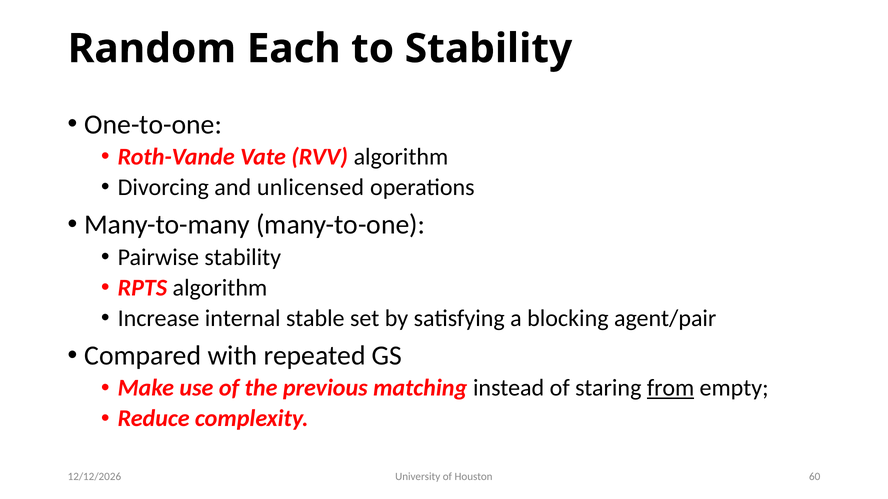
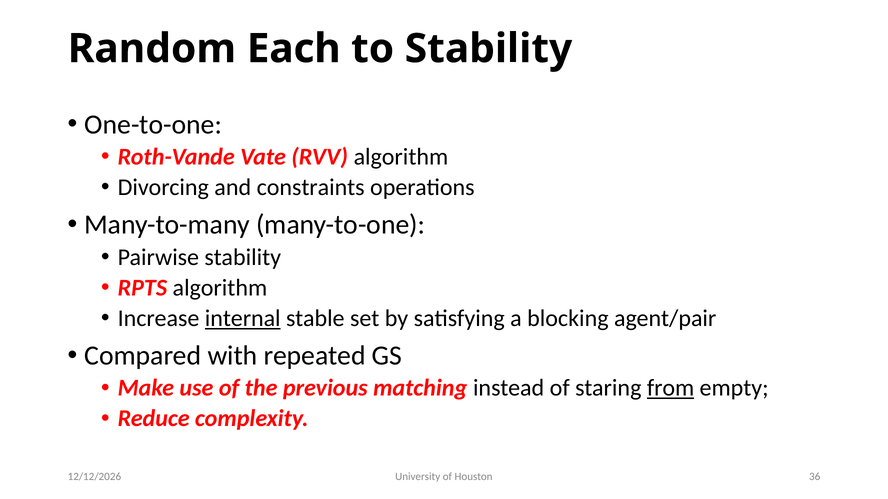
unlicensed: unlicensed -> constraints (311, 188)
internal underline: none -> present (243, 319)
60: 60 -> 36 (815, 477)
